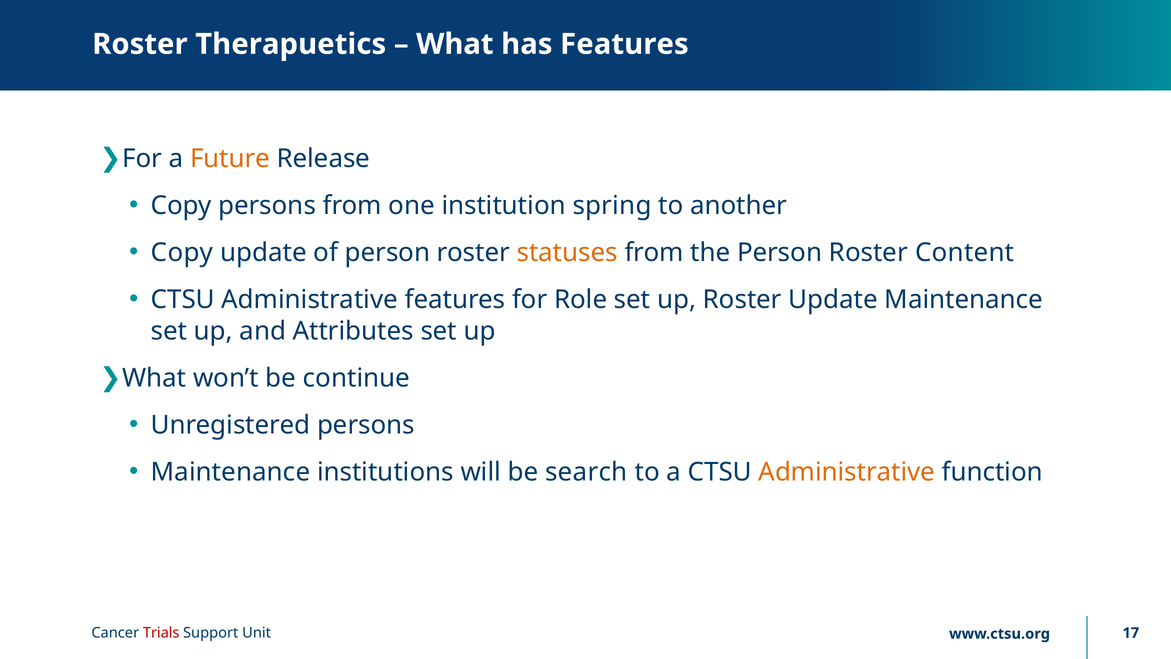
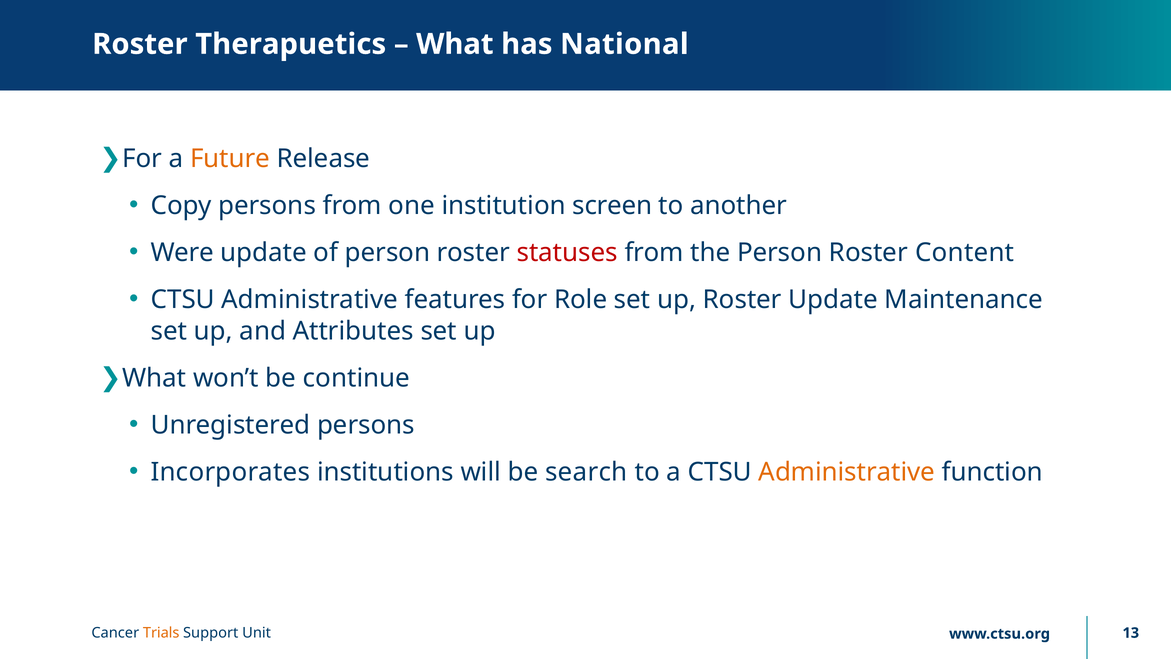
has Features: Features -> National (624, 44)
spring: spring -> screen (612, 205)
Copy: Copy -> Were (182, 253)
statuses colour: orange -> red (567, 253)
Maintenance: Maintenance -> Incorporates (230, 472)
Trials colour: red -> orange (161, 633)
17: 17 -> 13 (1131, 633)
